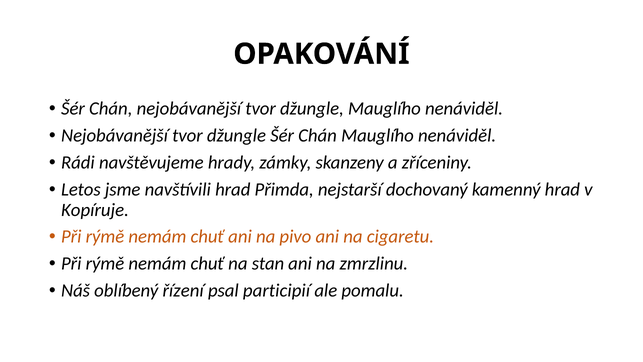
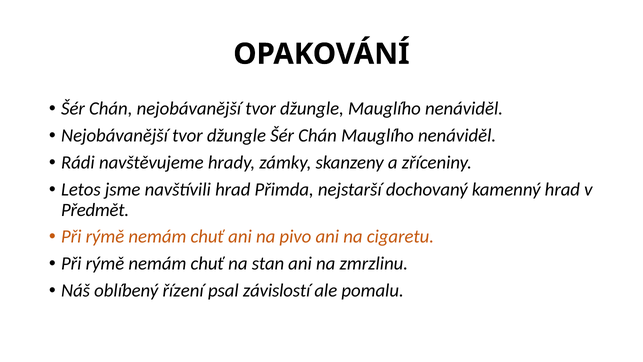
Kopíruje: Kopíruje -> Předmět (95, 210)
participií: participií -> závislostí (277, 290)
